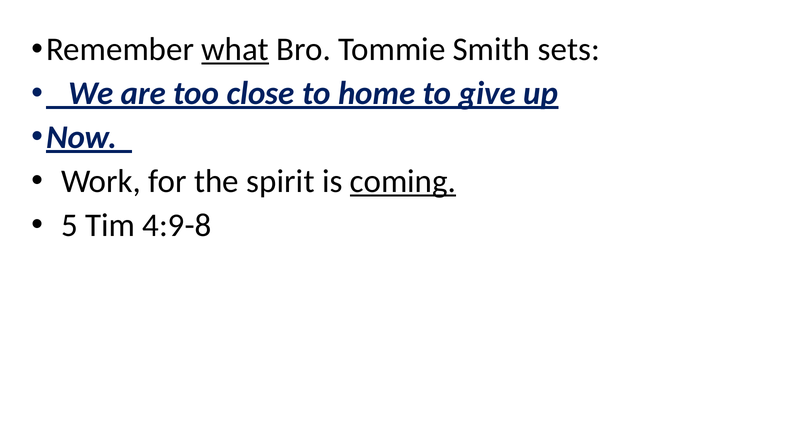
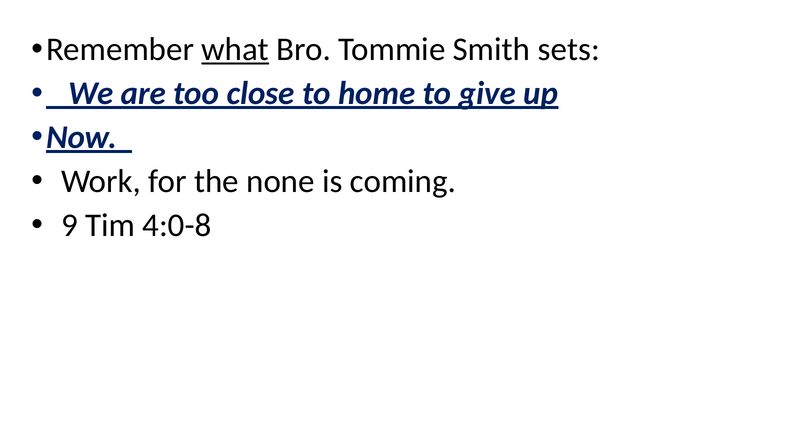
spirit: spirit -> none (280, 181)
coming underline: present -> none (403, 181)
5: 5 -> 9 (69, 225)
4:9-8: 4:9-8 -> 4:0-8 (177, 225)
